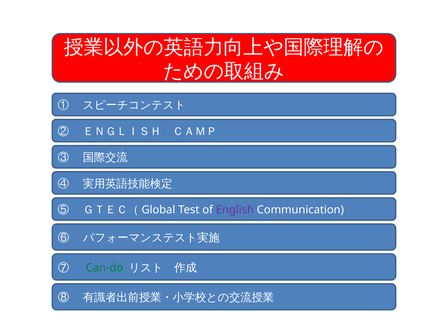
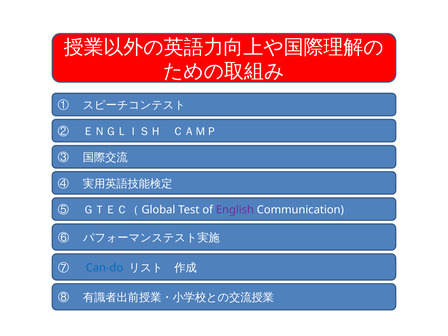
Can-do colour: green -> blue (104, 268)
